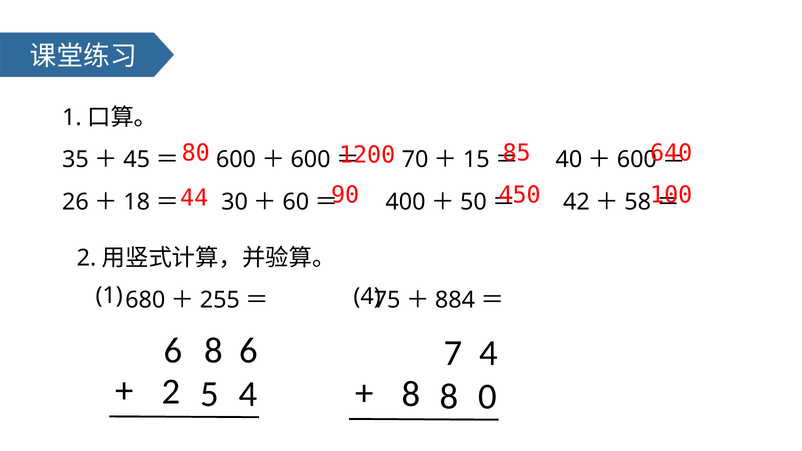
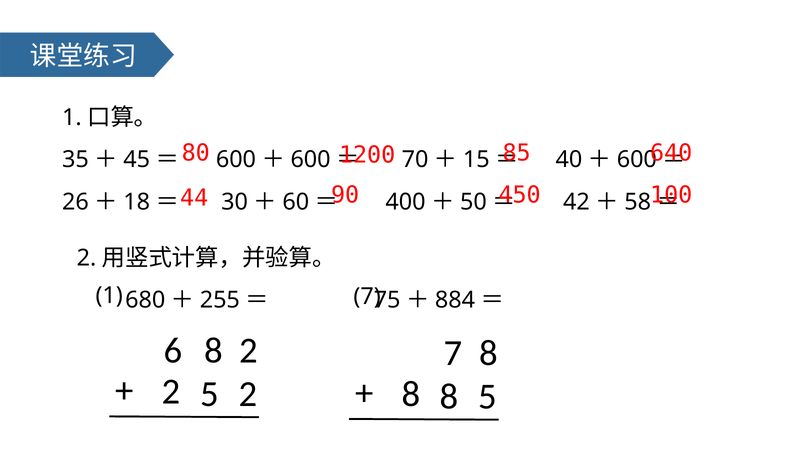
1 4: 4 -> 7 (367, 297)
8 6: 6 -> 2 (249, 351)
7 4: 4 -> 8 (488, 353)
5 4: 4 -> 2 (248, 394)
8 0: 0 -> 5 (488, 397)
